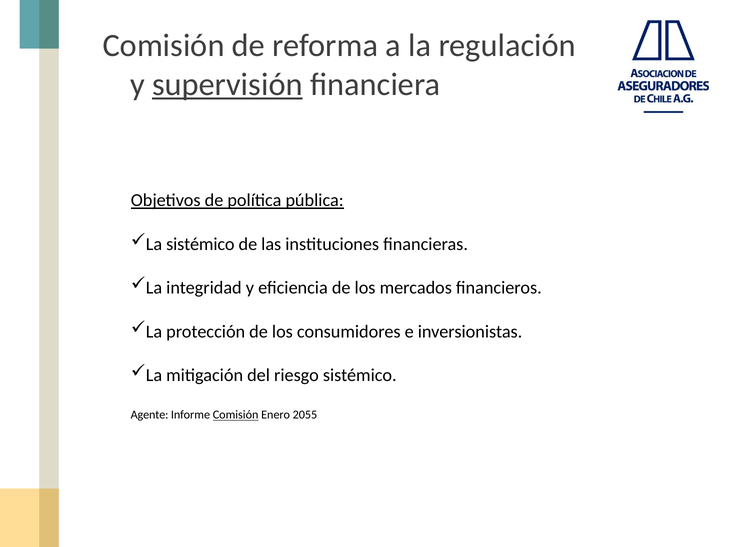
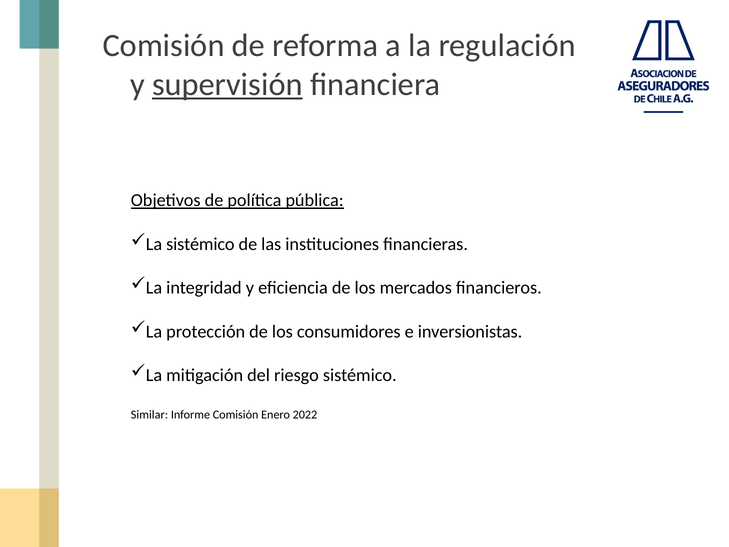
Agente: Agente -> Similar (149, 415)
Comisión underline: present -> none (236, 415)
2055: 2055 -> 2022 (305, 415)
